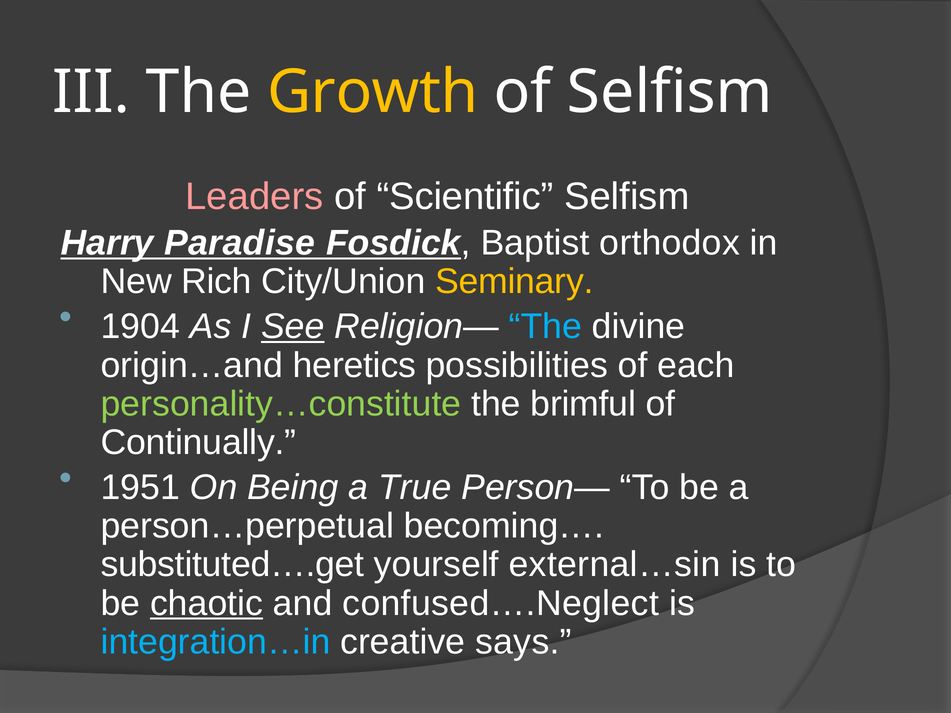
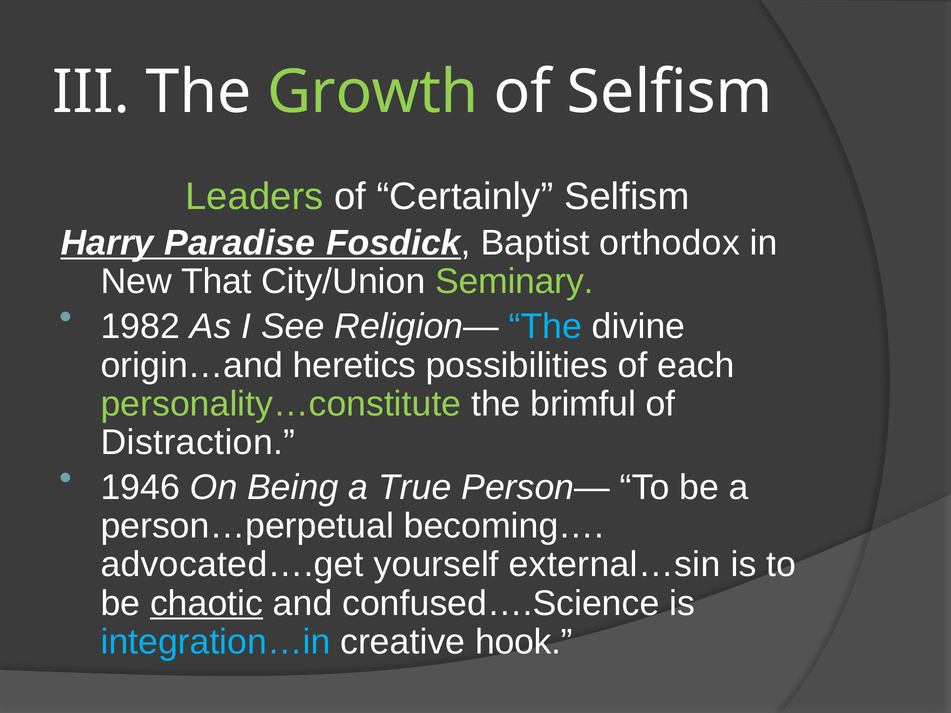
Growth colour: yellow -> light green (373, 92)
Leaders colour: pink -> light green (254, 197)
Scientific: Scientific -> Certainly (465, 197)
Rich: Rich -> That (216, 282)
Seminary colour: yellow -> light green (514, 282)
1904: 1904 -> 1982 (140, 327)
See underline: present -> none (293, 327)
Continually: Continually -> Distraction (198, 443)
1951: 1951 -> 1946 (140, 488)
substituted….get: substituted….get -> advocated….get (232, 565)
confused….Neglect: confused….Neglect -> confused….Science (501, 603)
says: says -> hook (524, 642)
